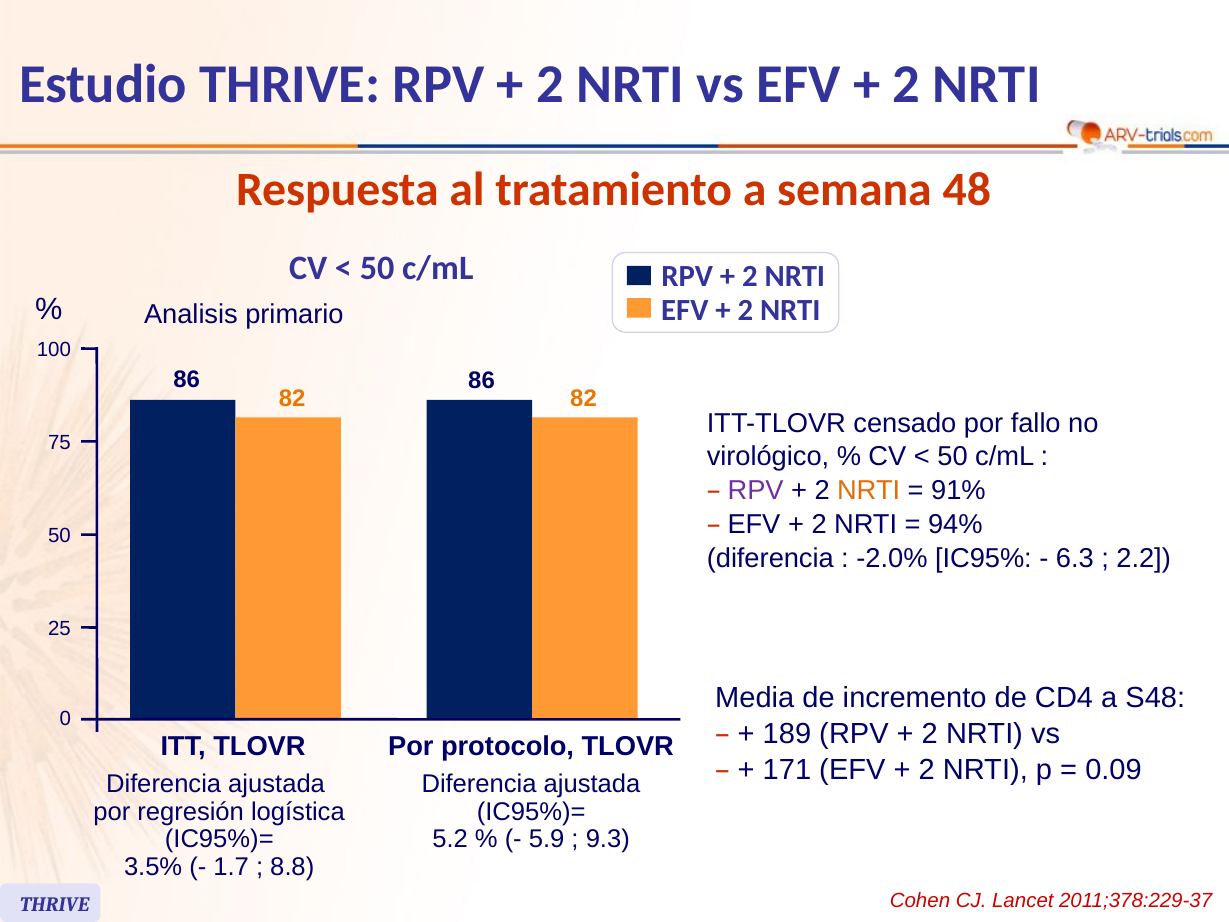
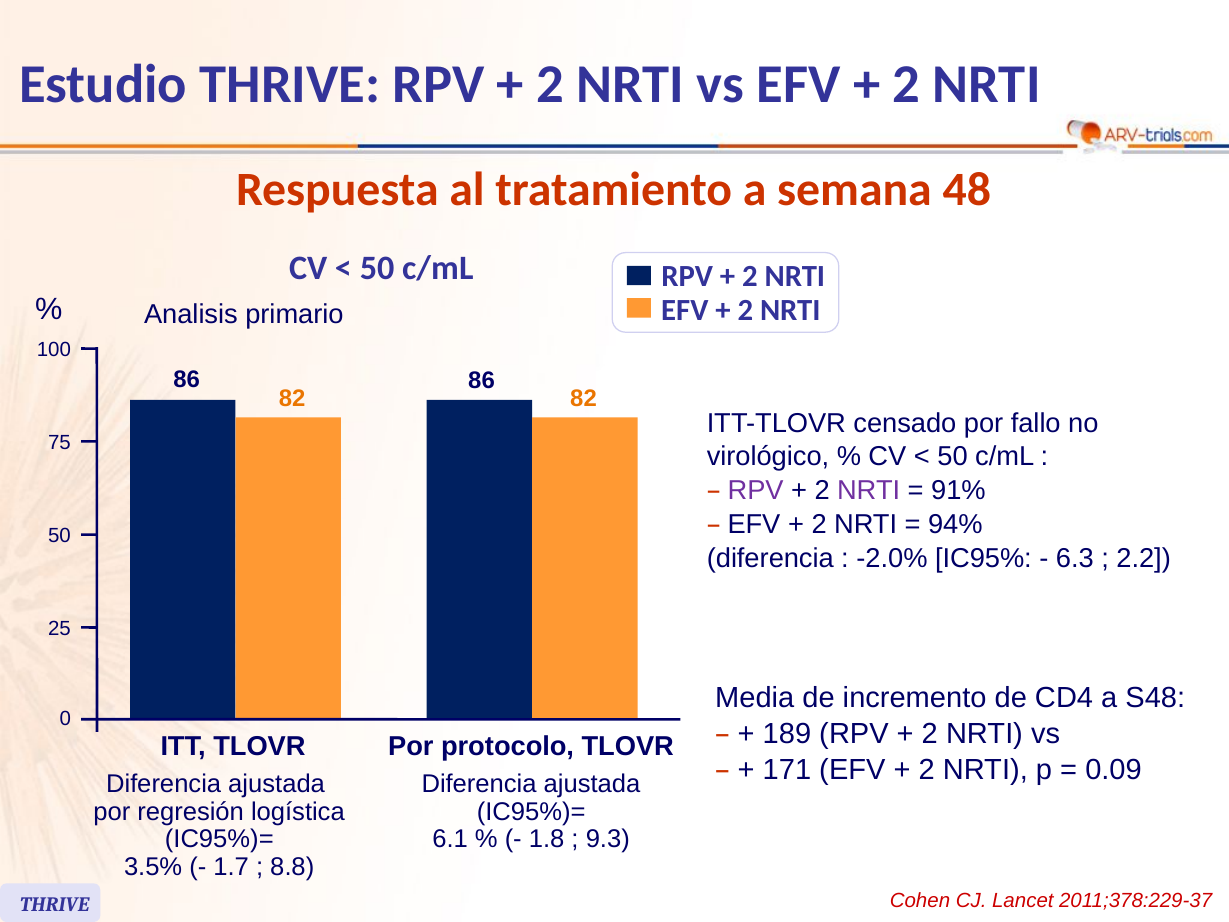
NRTI colour: orange -> purple (869, 490)
5.2: 5.2 -> 6.1 (450, 839)
5.9: 5.9 -> 1.8 (547, 839)
